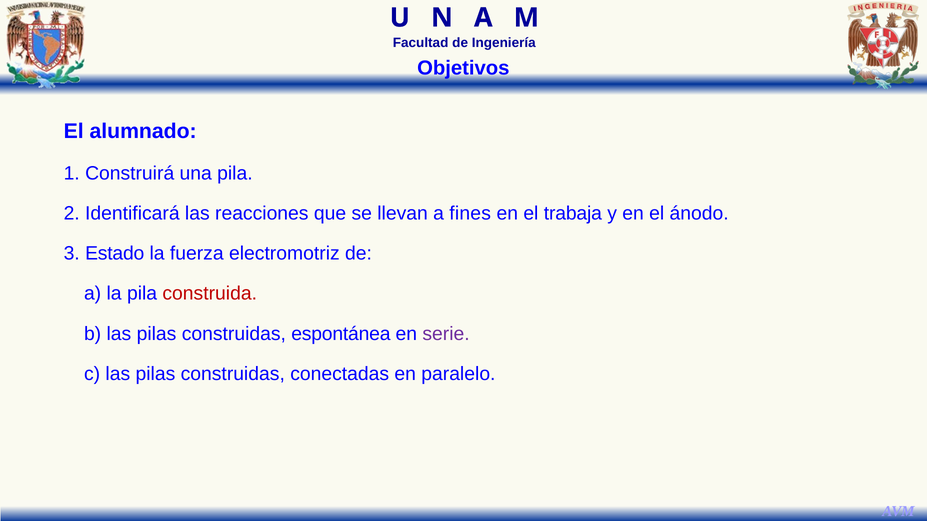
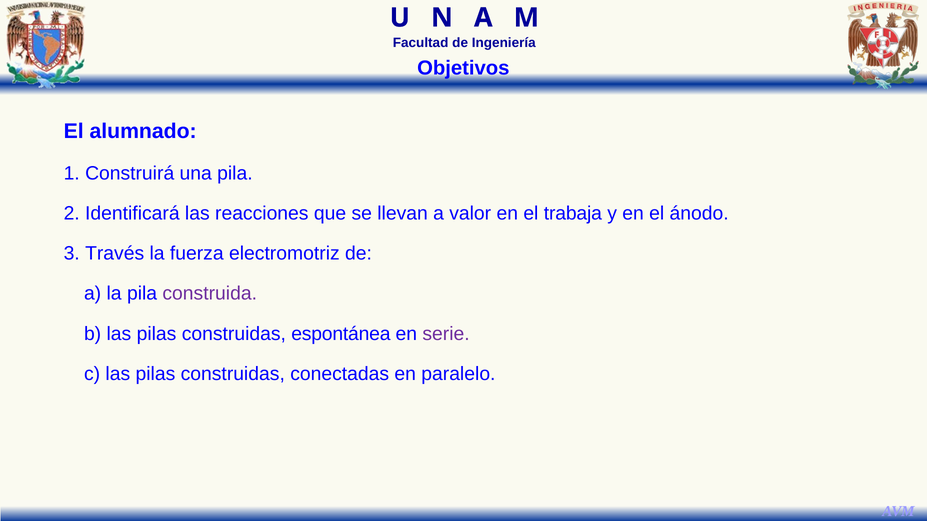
fines: fines -> valor (470, 214)
Estado: Estado -> Través (115, 254)
construida colour: red -> purple (210, 294)
